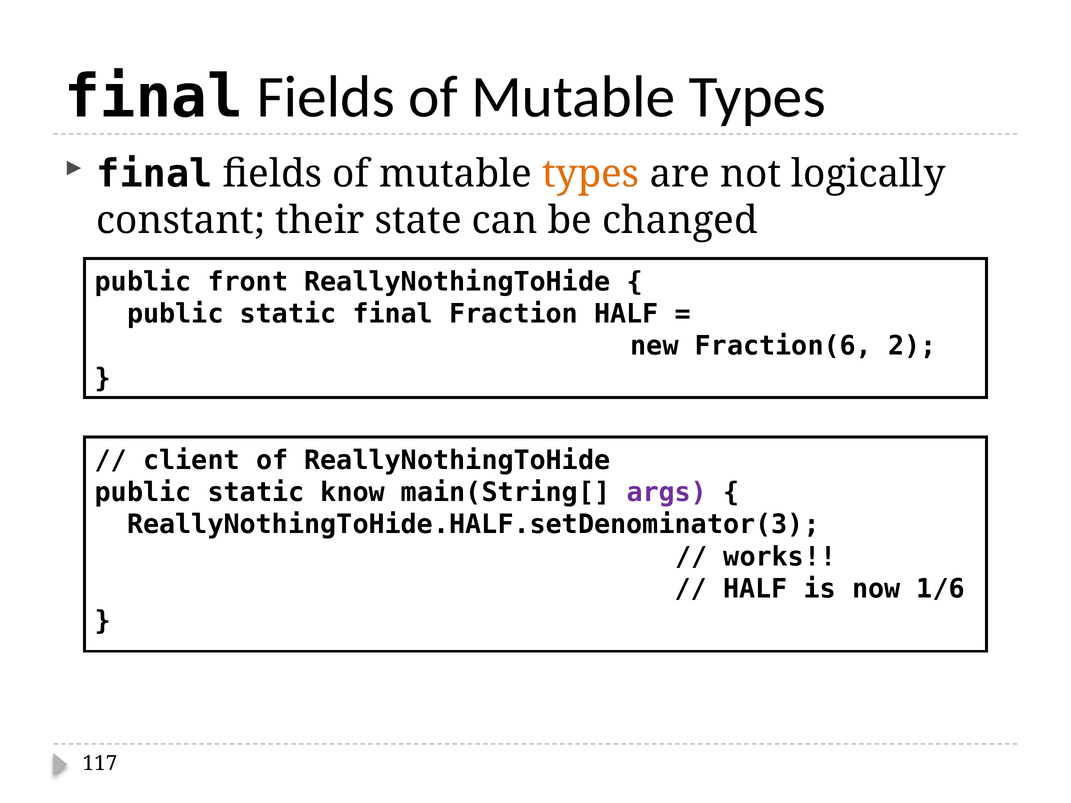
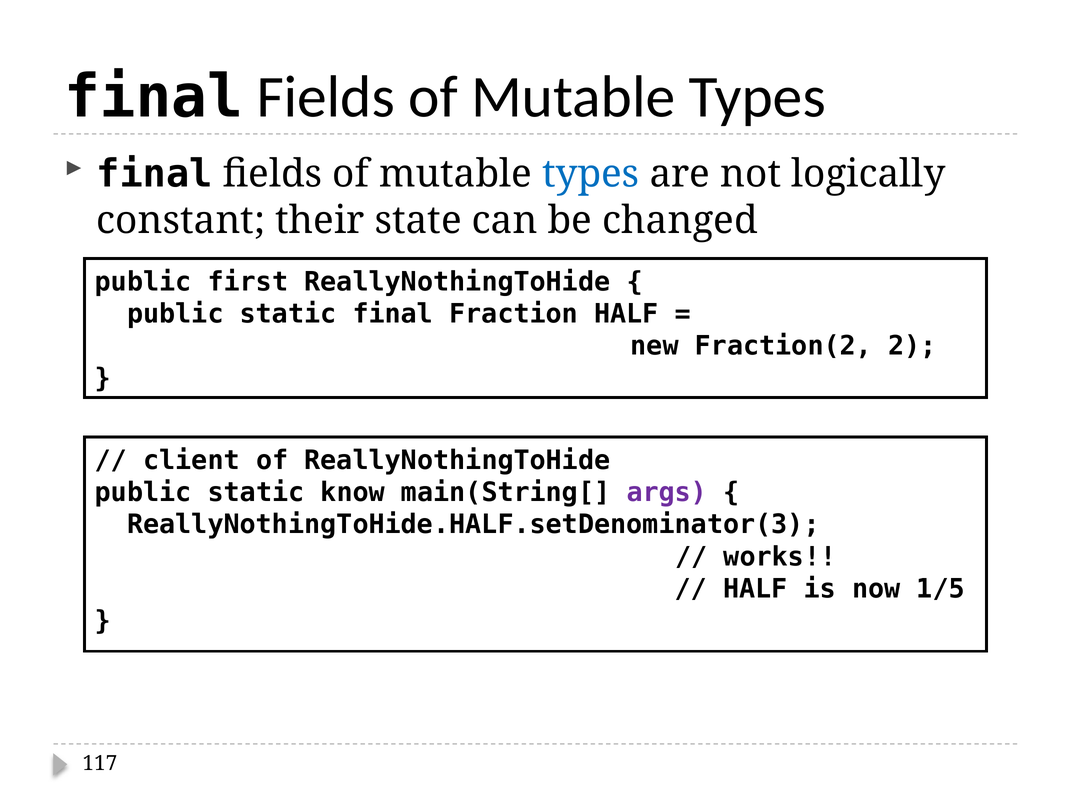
types colour: orange -> blue (591, 174)
front: front -> first (248, 282)
Fraction(6: Fraction(6 -> Fraction(2 (783, 346)
1/6: 1/6 -> 1/5 (941, 589)
